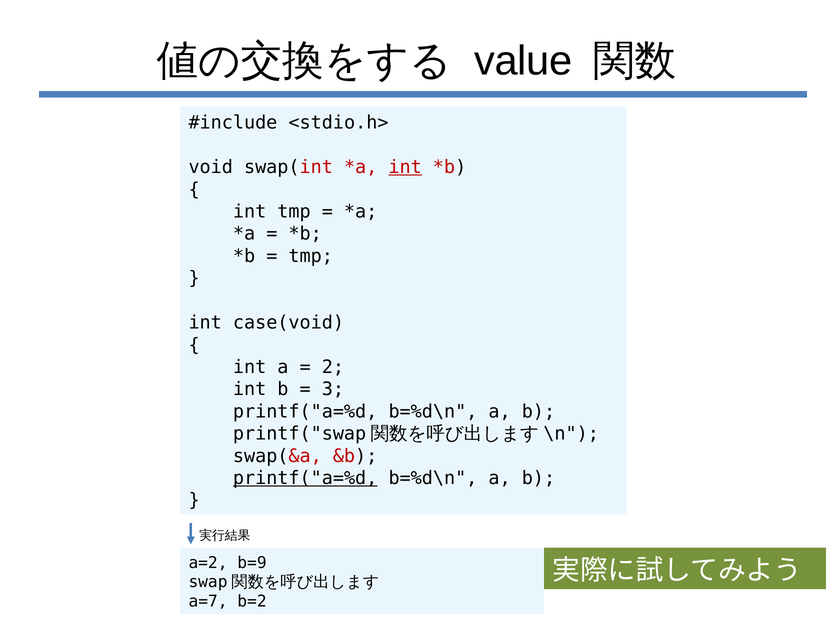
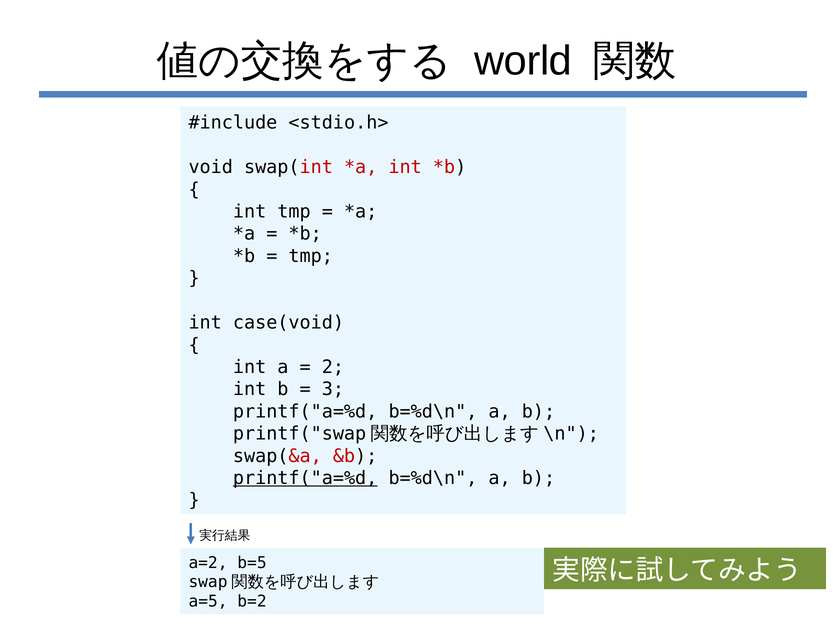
value: value -> world (523, 61)
int underline: present -> none (405, 167)
b=9: b=9 -> b=5 (252, 562)
a=7: a=7 -> a=5 (208, 601)
